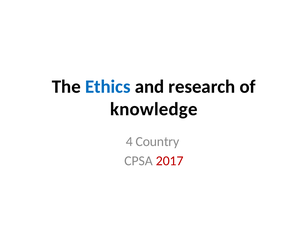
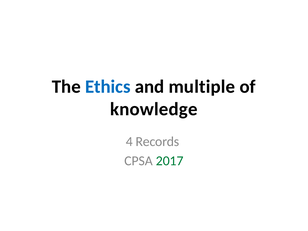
research: research -> multiple (202, 87)
Country: Country -> Records (157, 142)
2017 colour: red -> green (170, 161)
